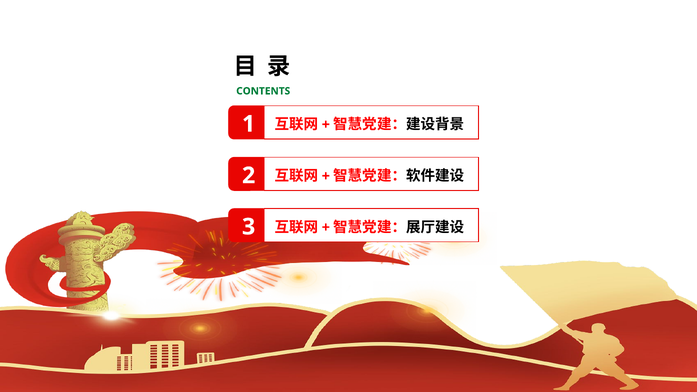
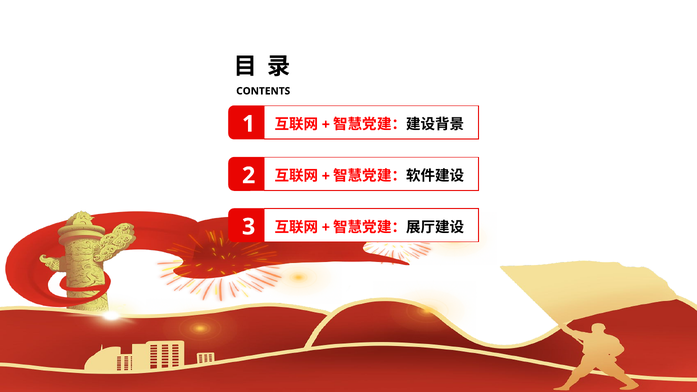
CONTENTS colour: green -> black (263, 91)
